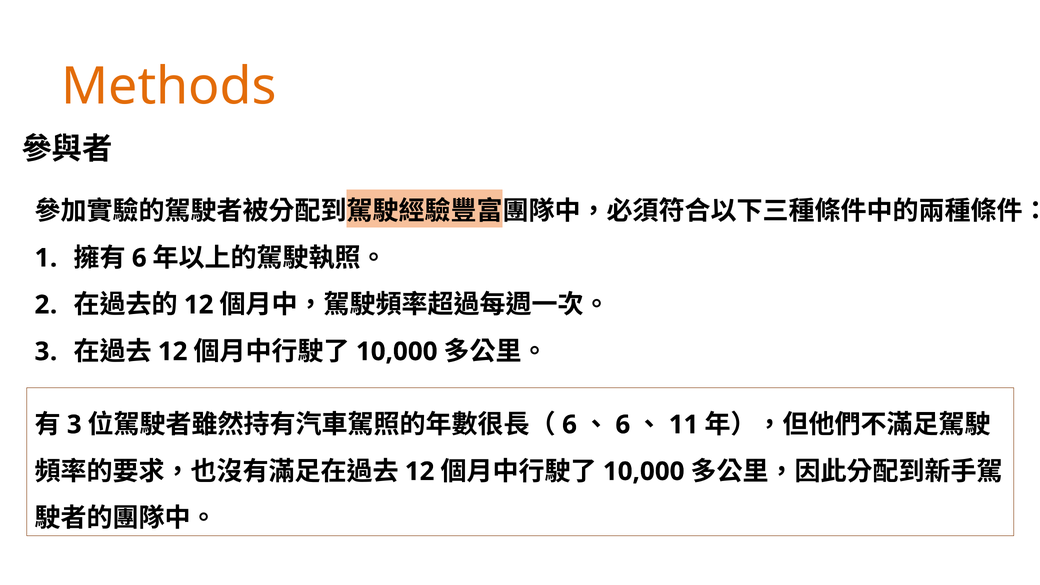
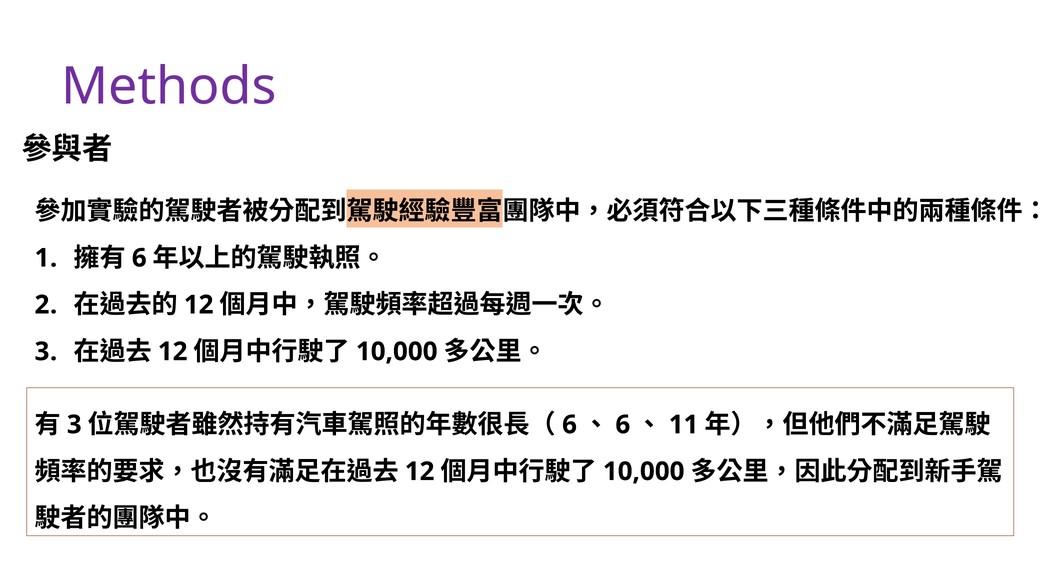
Methods colour: orange -> purple (169, 87)
